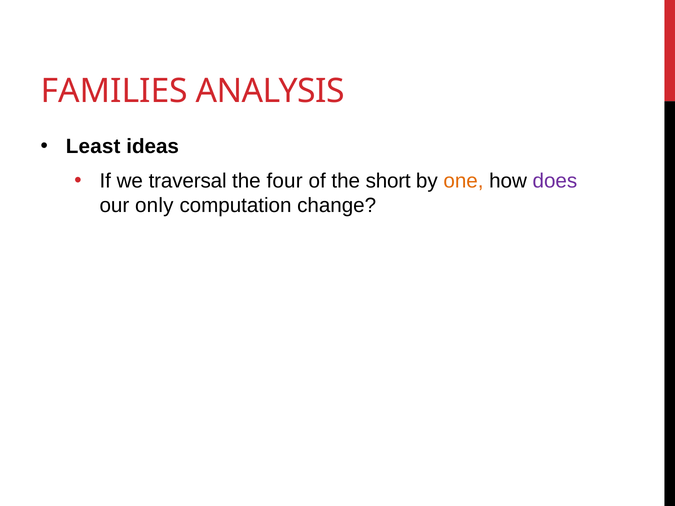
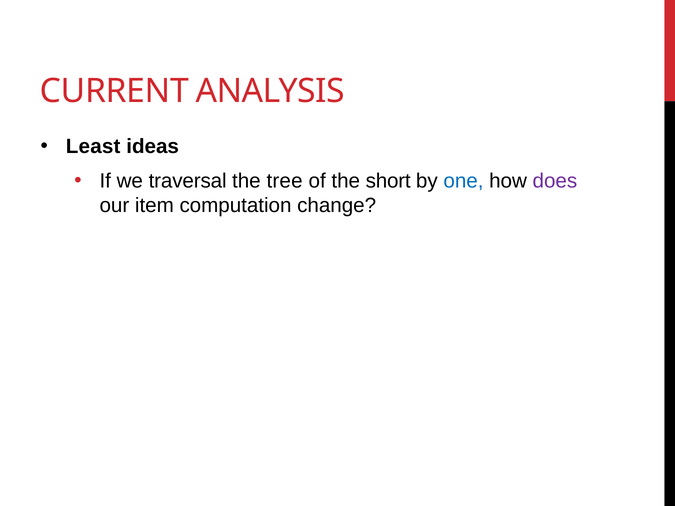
FAMILIES: FAMILIES -> CURRENT (114, 91)
four: four -> tree (285, 181)
one colour: orange -> blue (463, 181)
only: only -> item (154, 206)
